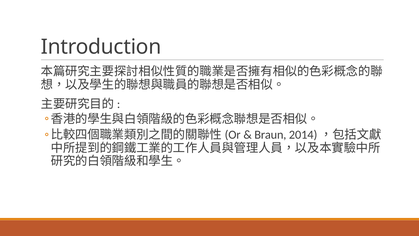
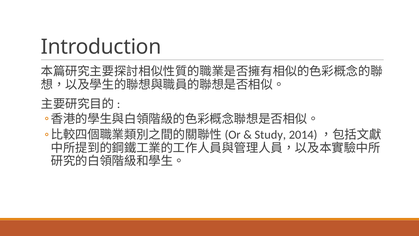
Braun: Braun -> Study (270, 135)
